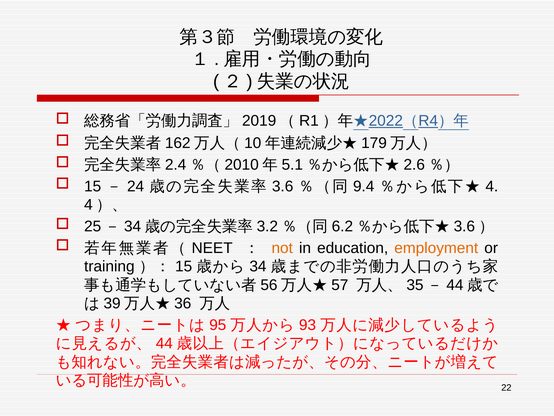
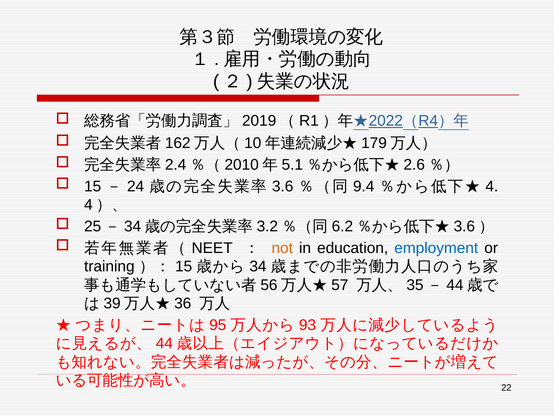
employment colour: orange -> blue (436, 248)
